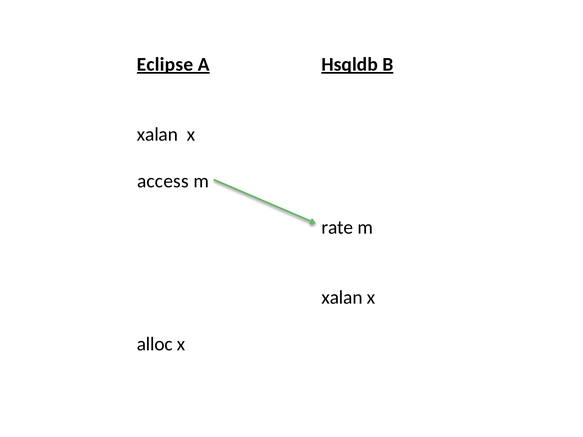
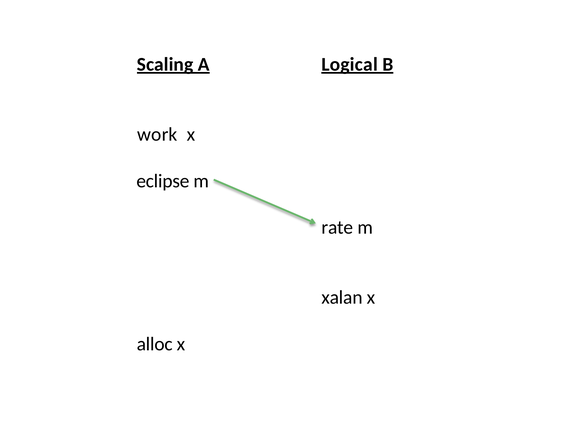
Eclipse: Eclipse -> Scaling (165, 64)
Hsqldb: Hsqldb -> Logical (350, 64)
xalan: xalan -> work (157, 134)
access: access -> eclipse (163, 181)
